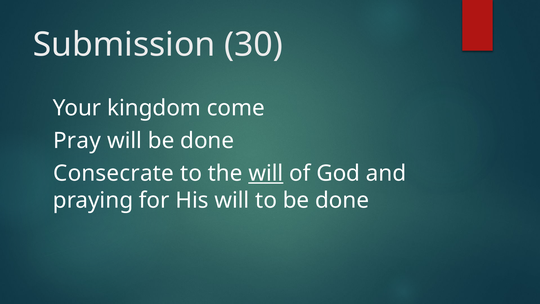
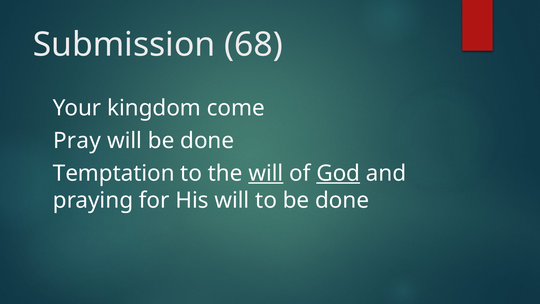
30: 30 -> 68 (254, 45)
Consecrate: Consecrate -> Temptation (114, 173)
God underline: none -> present (338, 173)
